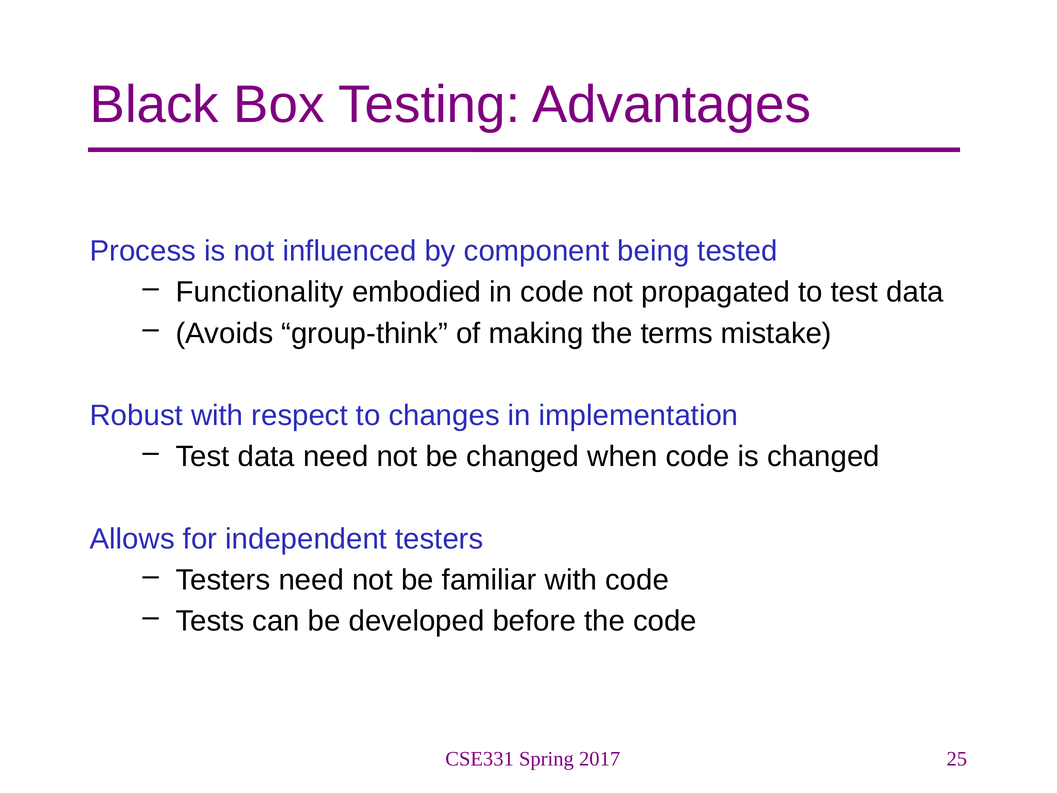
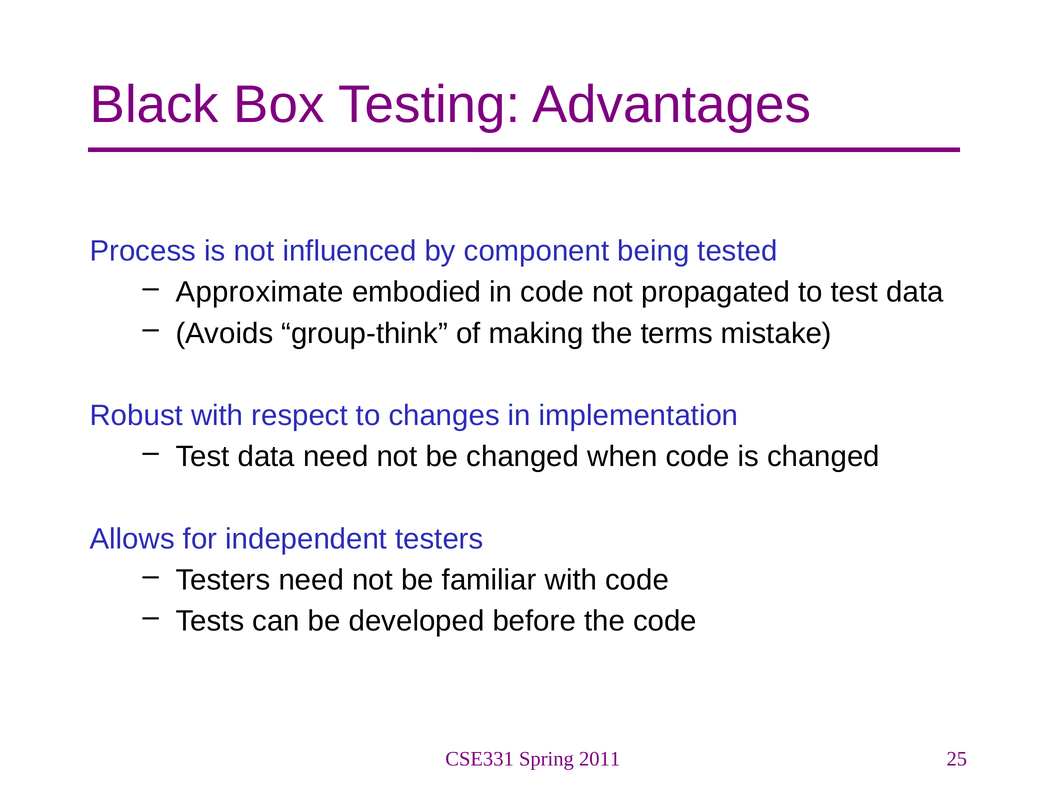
Functionality: Functionality -> Approximate (260, 292)
2017: 2017 -> 2011 (600, 759)
